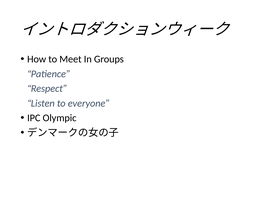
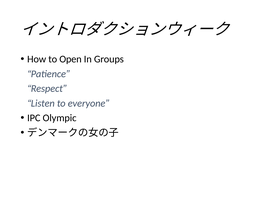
Meet: Meet -> Open (70, 59)
